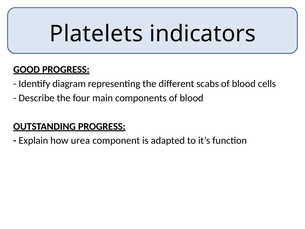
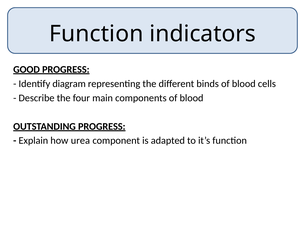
Platelets: Platelets -> Function (96, 34)
scabs: scabs -> binds (208, 84)
